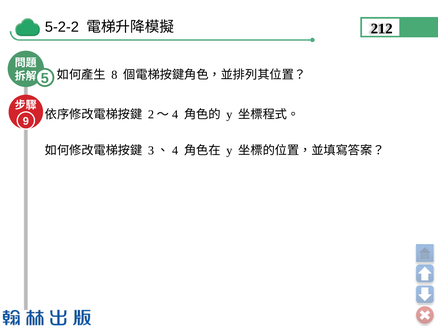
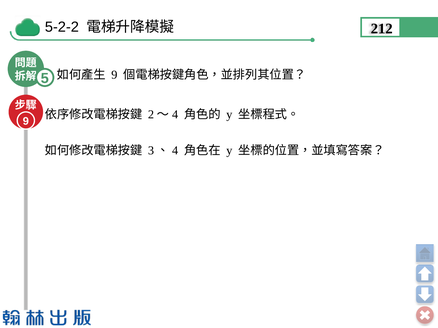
8: 8 -> 9 (114, 75)
